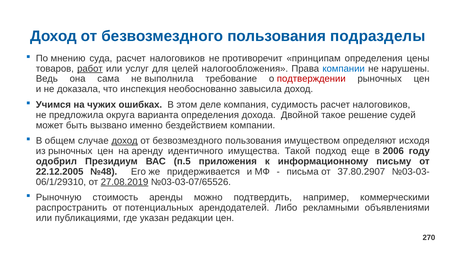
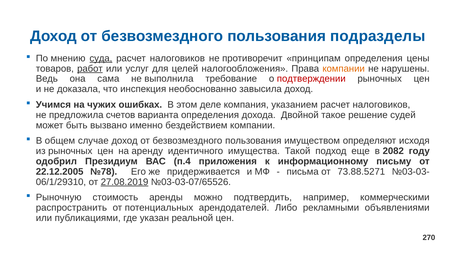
суда underline: none -> present (101, 58)
компании colour: blue -> orange (344, 69)
судимость: судимость -> указанием (295, 105)
округа: округа -> счетов (121, 115)
доход underline: present -> none (125, 141)
2006: 2006 -> 2082 (393, 151)
п.5: п.5 -> п.4 (182, 162)
№48: №48 -> №78 (104, 172)
37.80.2907: 37.80.2907 -> 73.88.5271 (361, 172)
редакции: редакции -> реальной (192, 218)
